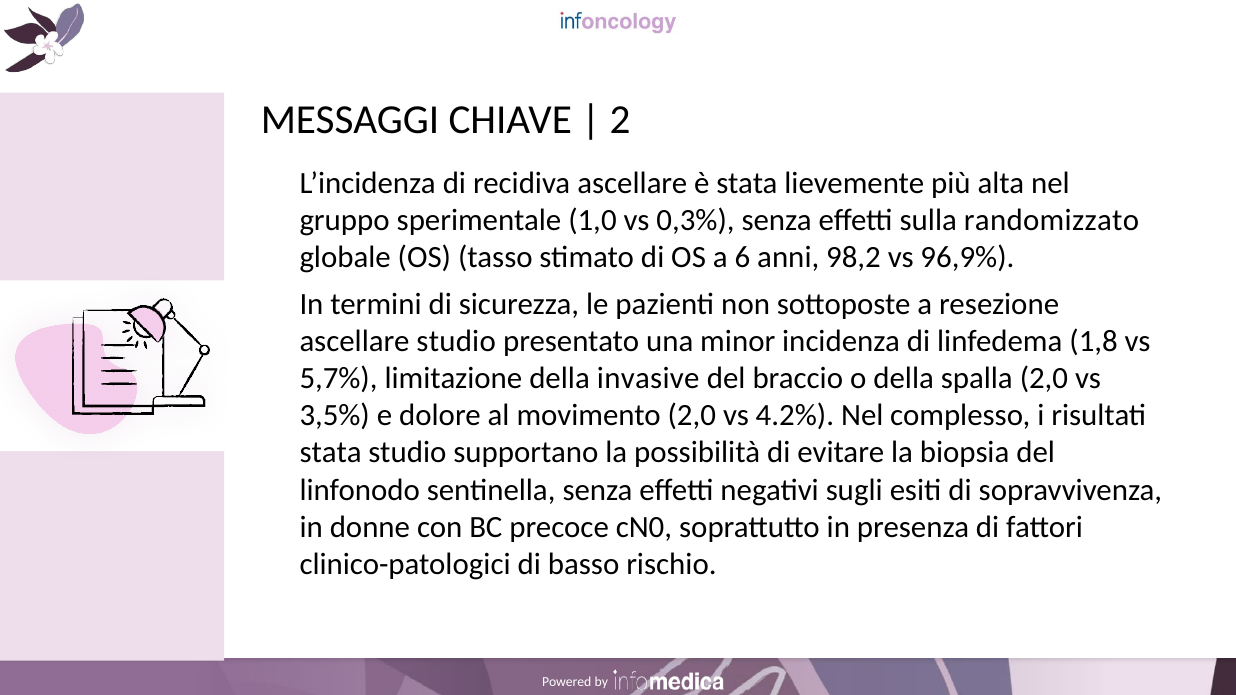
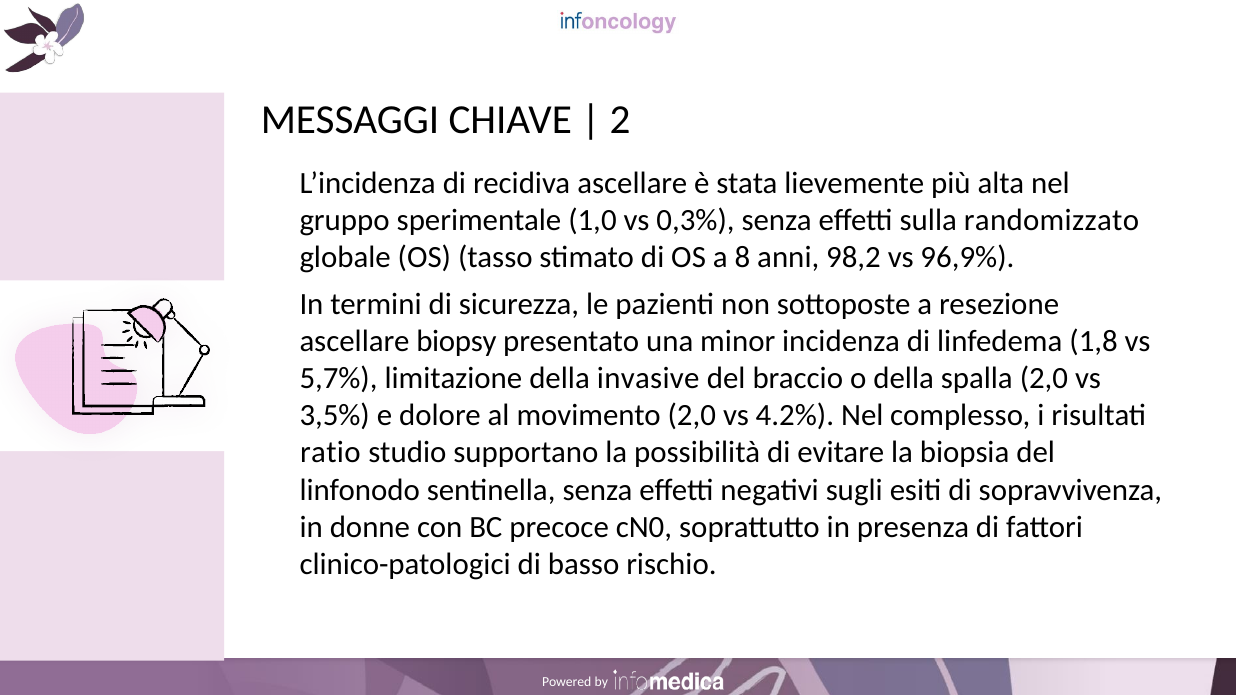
6: 6 -> 8 (742, 257)
ascellare studio: studio -> biopsy (456, 342)
stata: stata -> ratio (330, 453)
